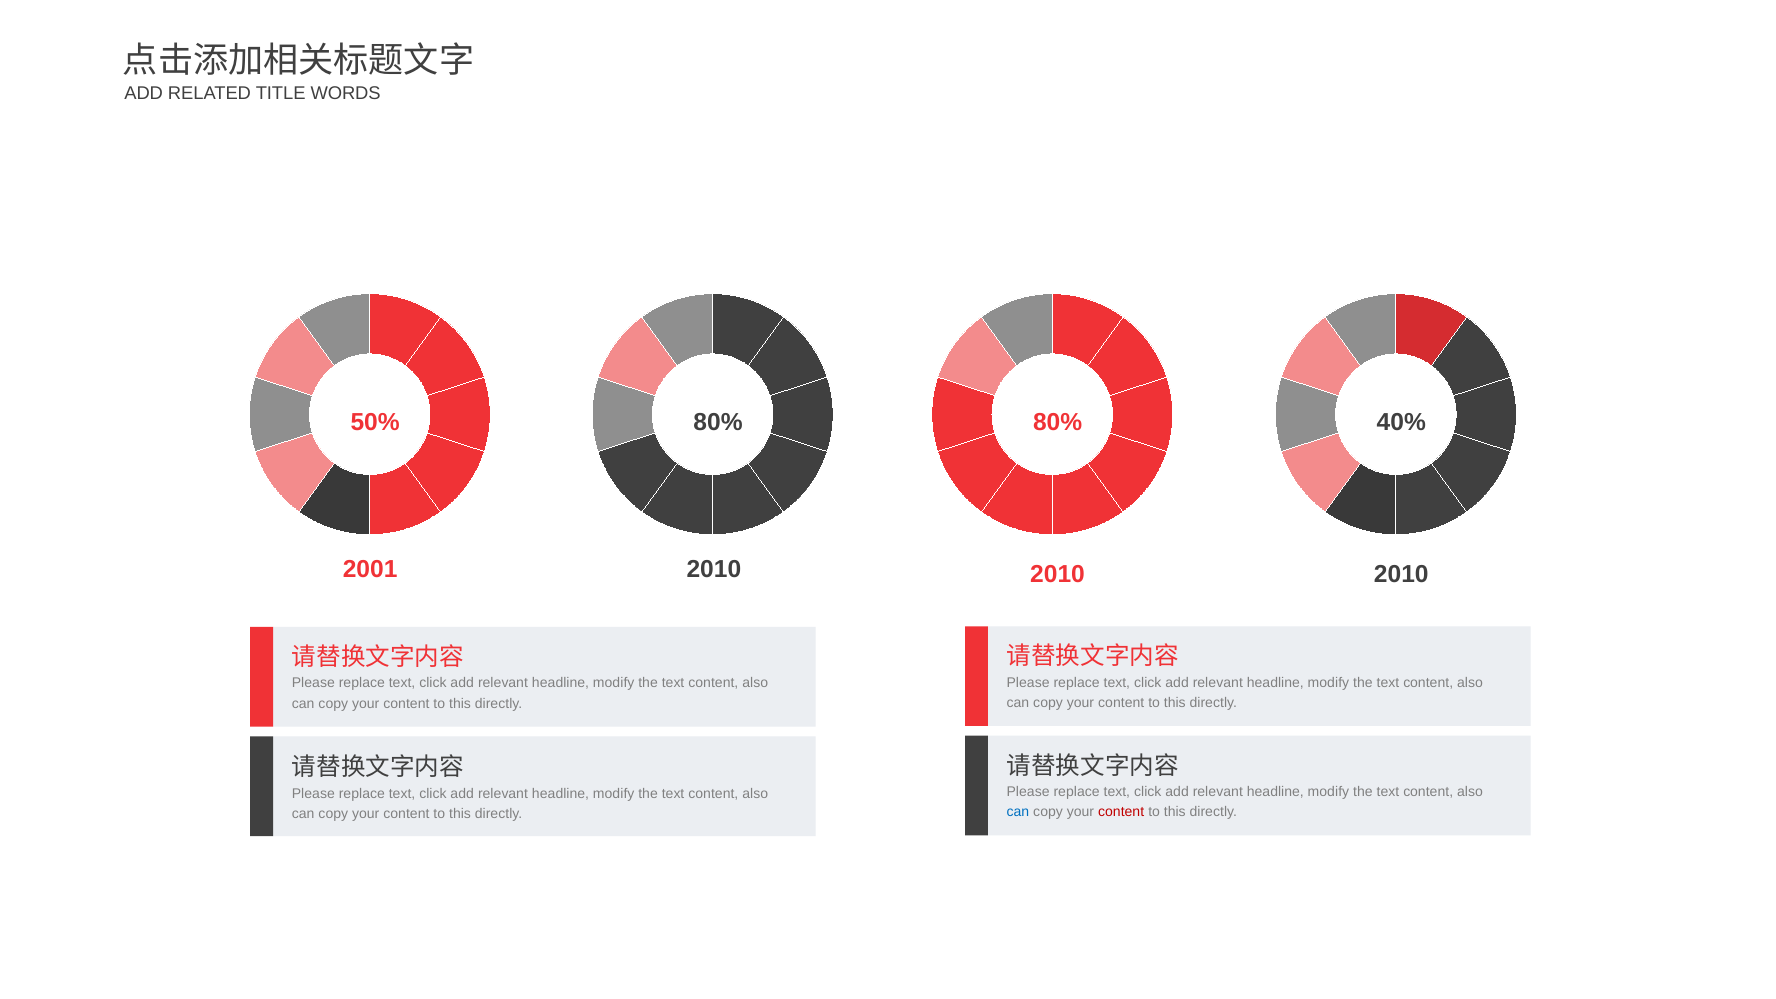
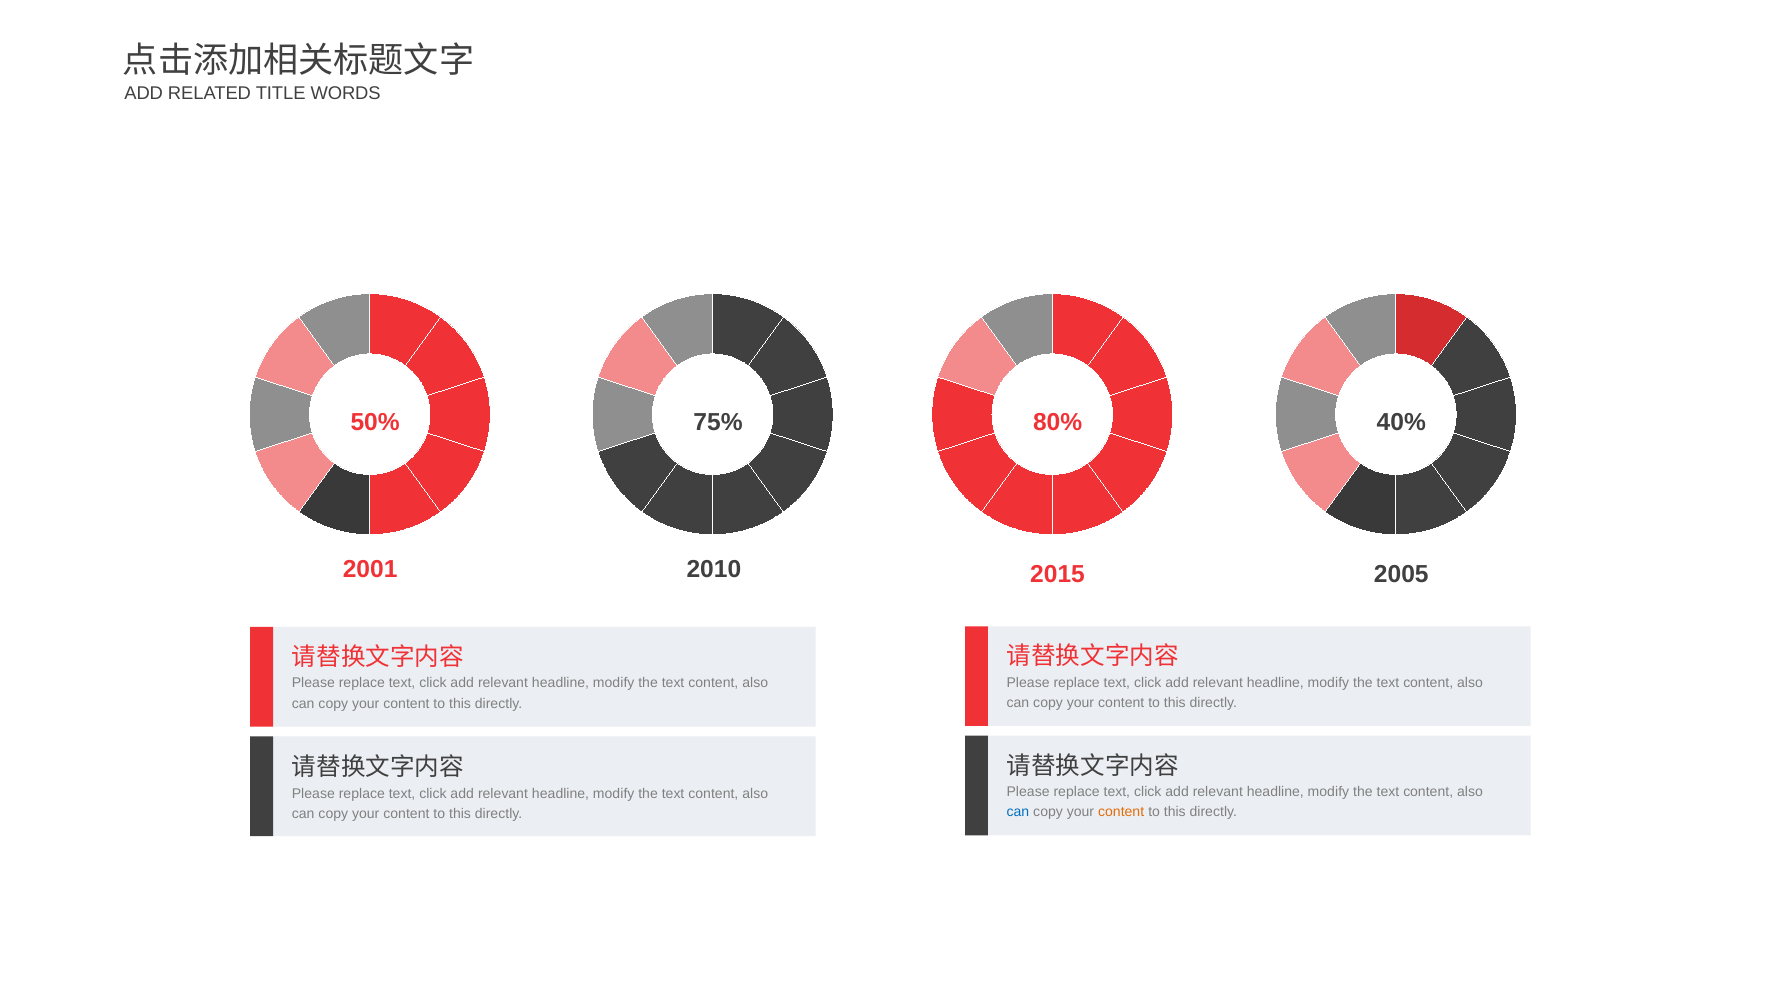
80%: 80% -> 75% (718, 422)
2010: 2010 -> 2015 (1058, 574)
2010: 2010 -> 2005 (1401, 574)
content colour: red -> orange (1121, 812)
